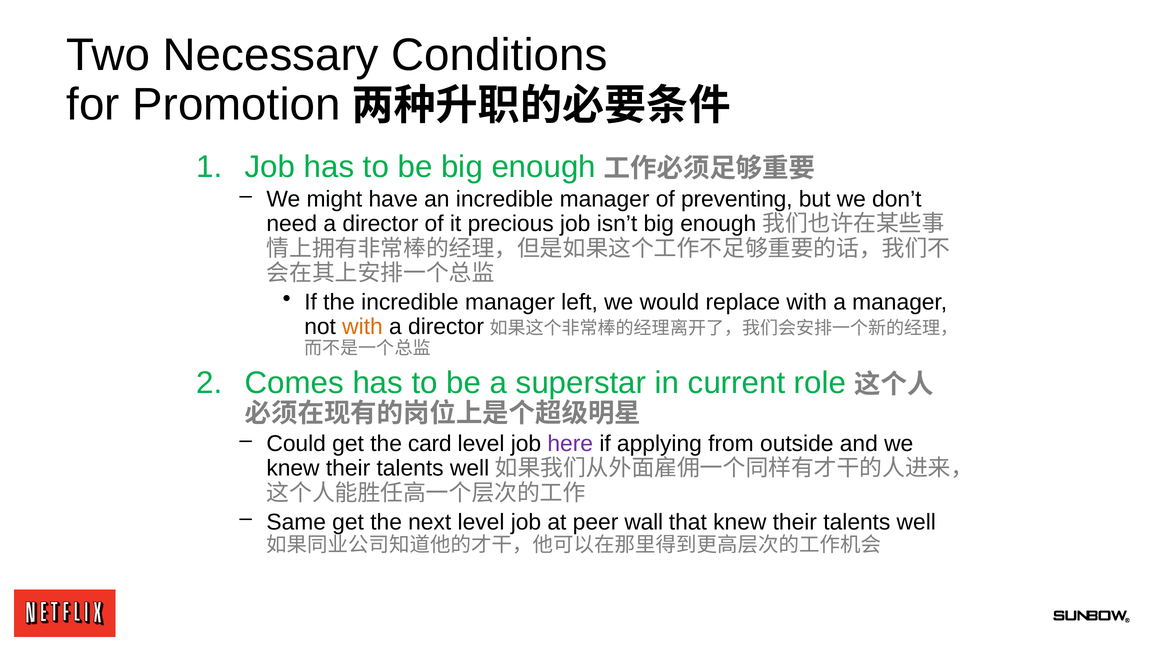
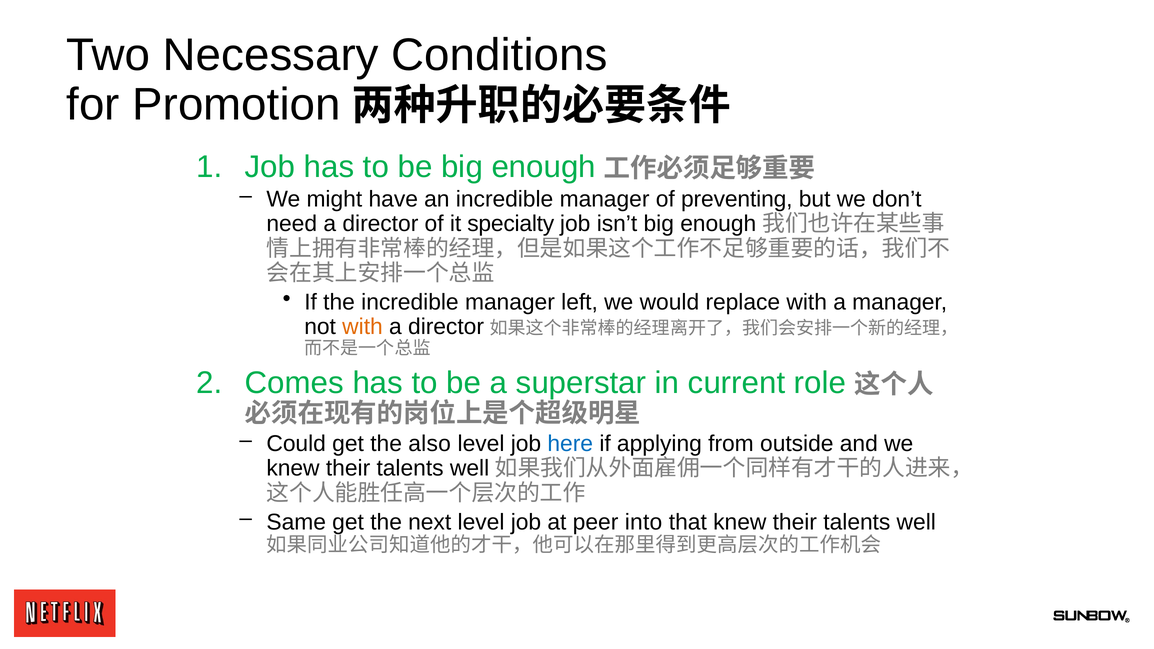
precious: precious -> specialty (511, 224)
card: card -> also (430, 444)
here colour: purple -> blue (570, 444)
wall: wall -> into (644, 522)
